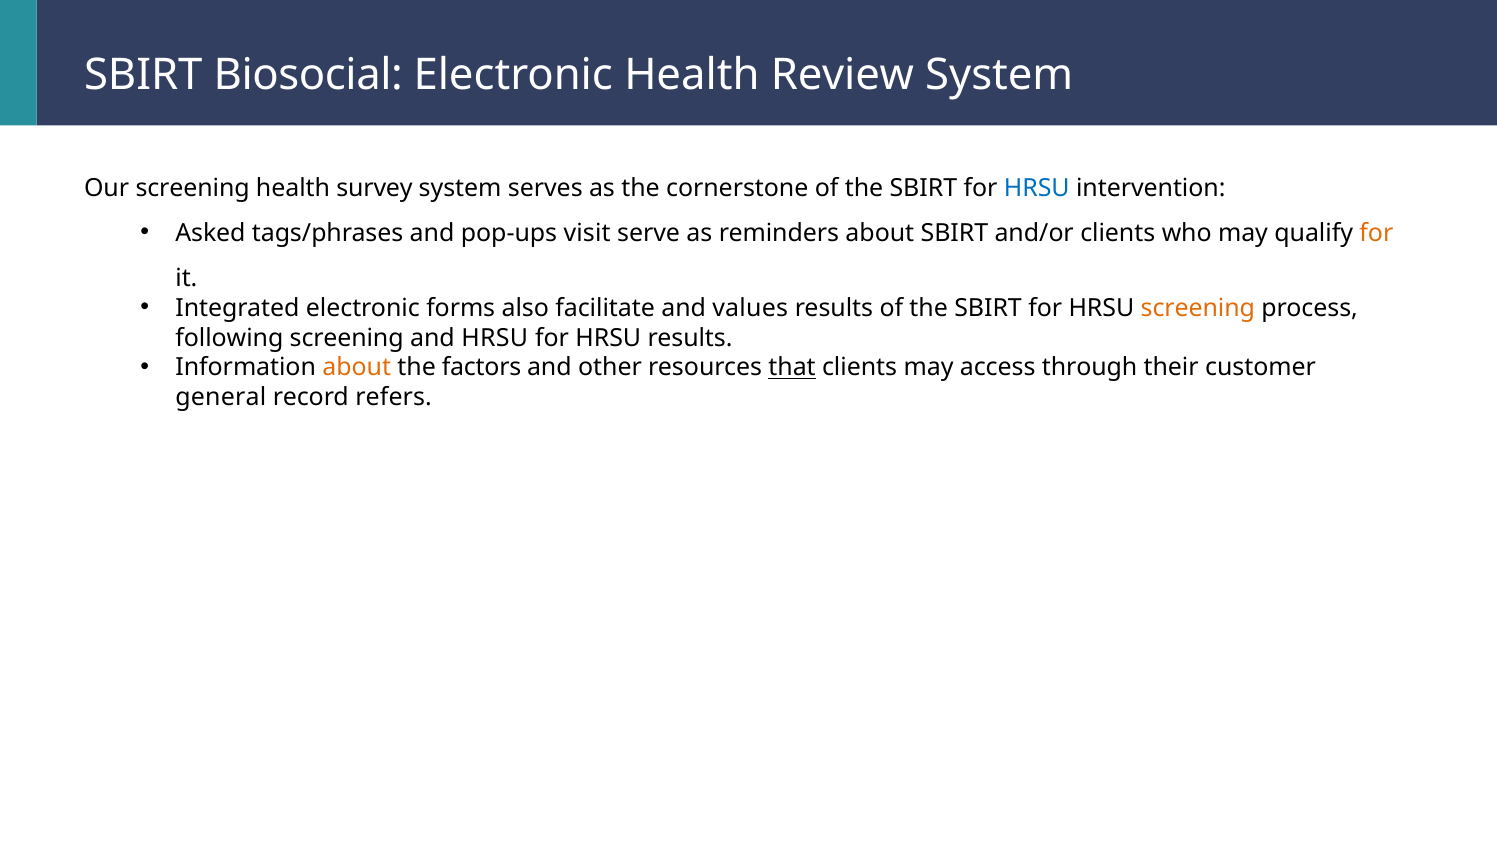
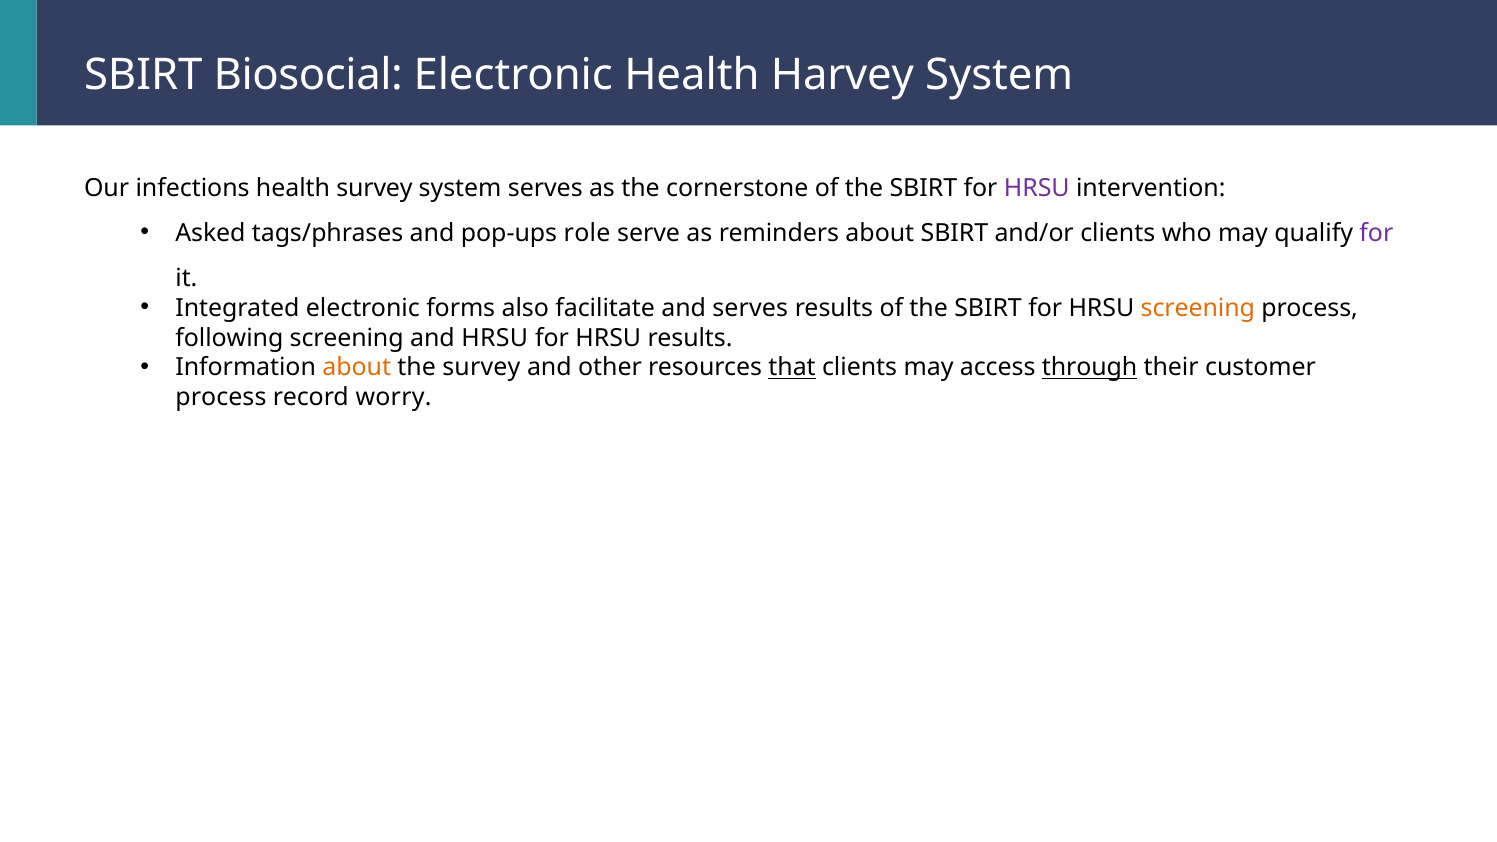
Review: Review -> Harvey (842, 75)
Our screening: screening -> infections (193, 188)
HRSU colour: blue -> purple (1037, 188)
visit: visit -> role (587, 233)
for colour: orange -> purple (1376, 233)
and values: values -> serves (750, 308)
the factors: factors -> survey (481, 368)
through underline: none -> present (1090, 368)
general: general -> process (221, 398)
refers: refers -> worry (393, 398)
